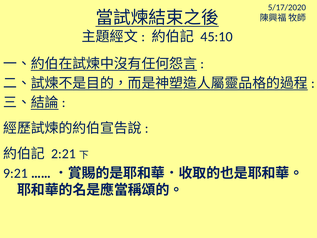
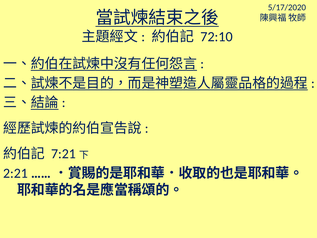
45:10: 45:10 -> 72:10 (217, 37)
2:21: 2:21 -> 7:21 (63, 154)
9:21: 9:21 -> 2:21 (16, 173)
